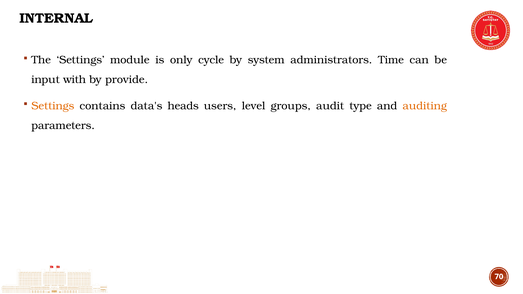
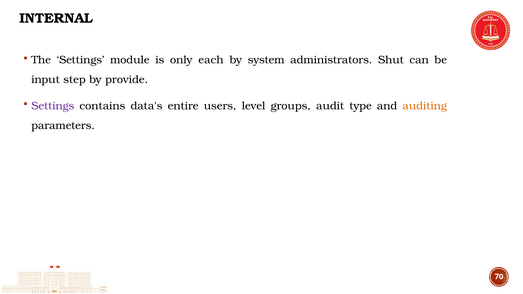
cycle: cycle -> each (211, 60)
Time: Time -> Shut (391, 60)
with: with -> step (75, 80)
Settings colour: orange -> purple (53, 106)
heads: heads -> entire (183, 106)
